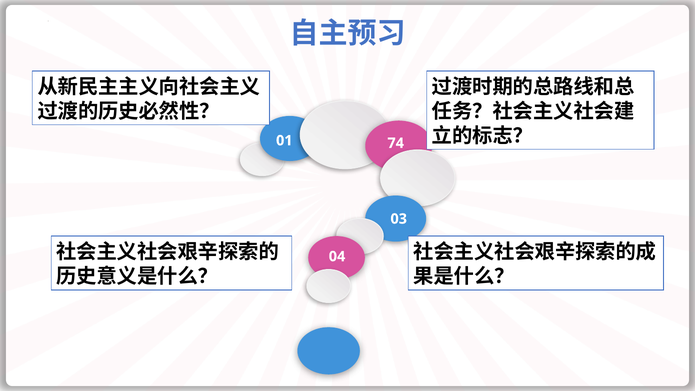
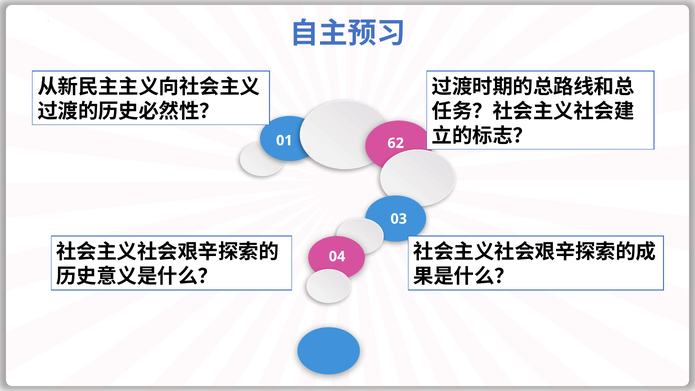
74: 74 -> 62 (396, 143)
